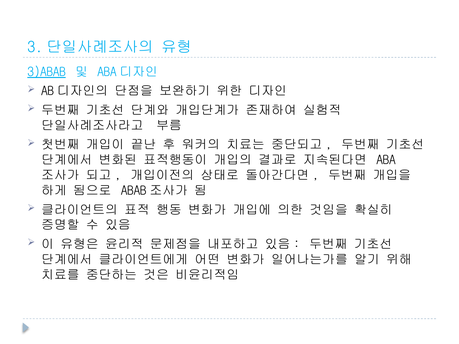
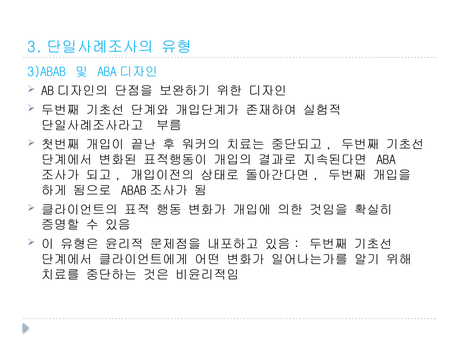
3)ABAB underline: present -> none (47, 72)
